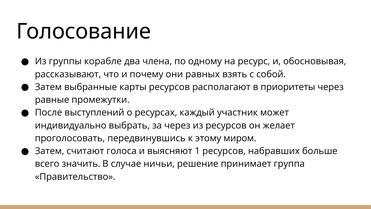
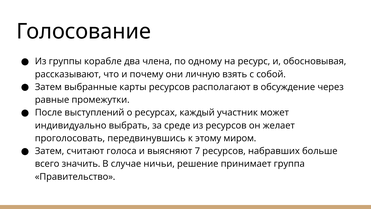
равных: равных -> личную (203, 74)
приоритеты: приоритеты -> обсуждение (288, 87)
за через: через -> среде (177, 125)
1: 1 -> 7 (197, 151)
